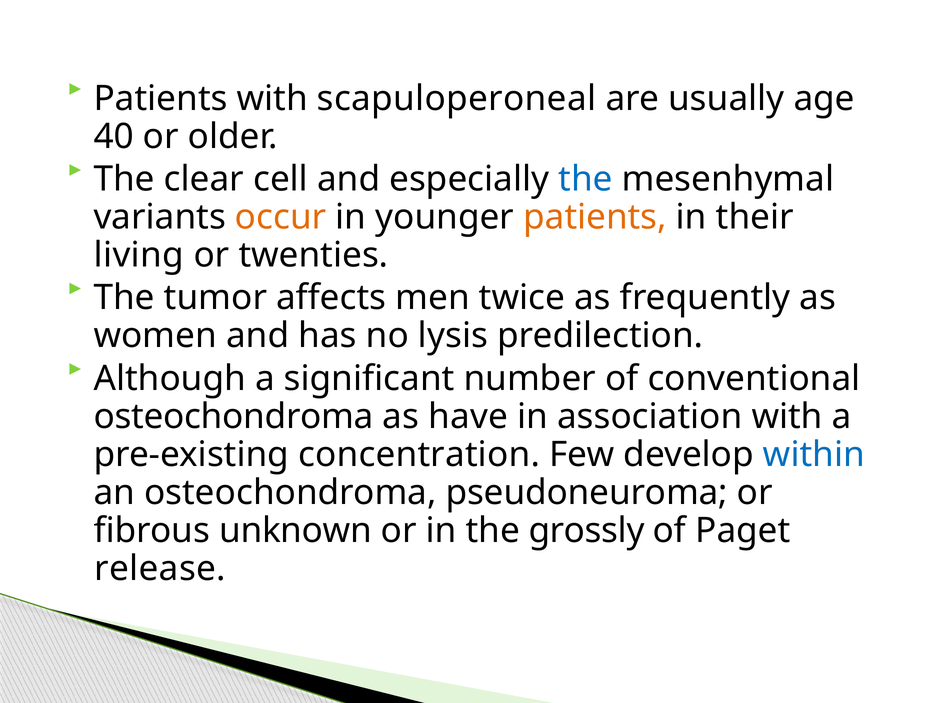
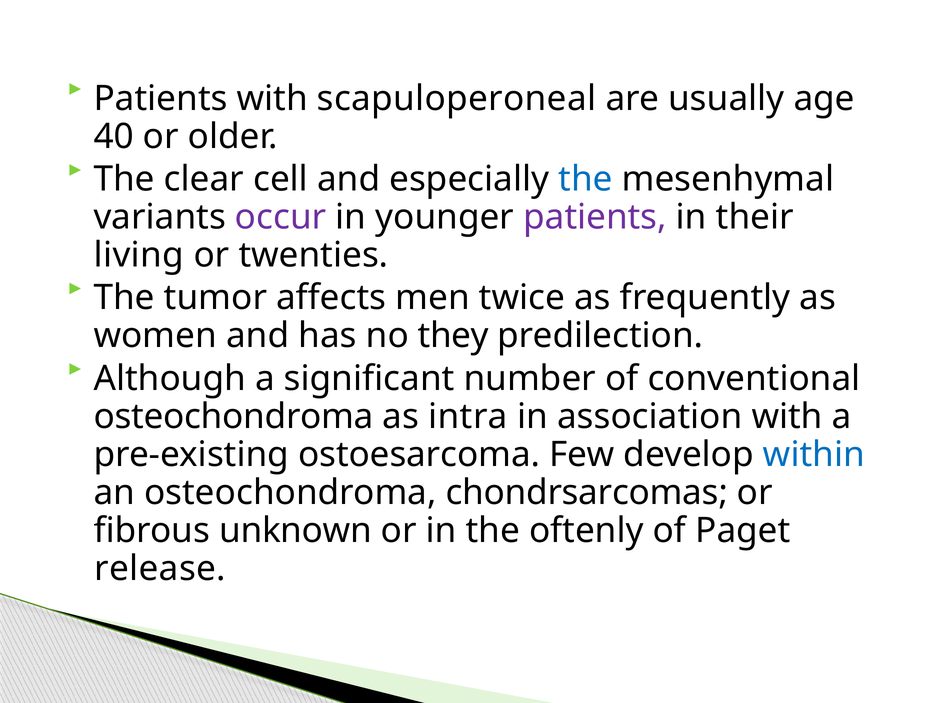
occur colour: orange -> purple (281, 217)
patients colour: orange -> purple (595, 217)
lysis: lysis -> they (453, 336)
have: have -> intra (468, 417)
concentration: concentration -> ostoesarcoma (419, 455)
pseudoneuroma: pseudoneuroma -> chondrsarcomas (587, 493)
grossly: grossly -> oftenly (586, 531)
